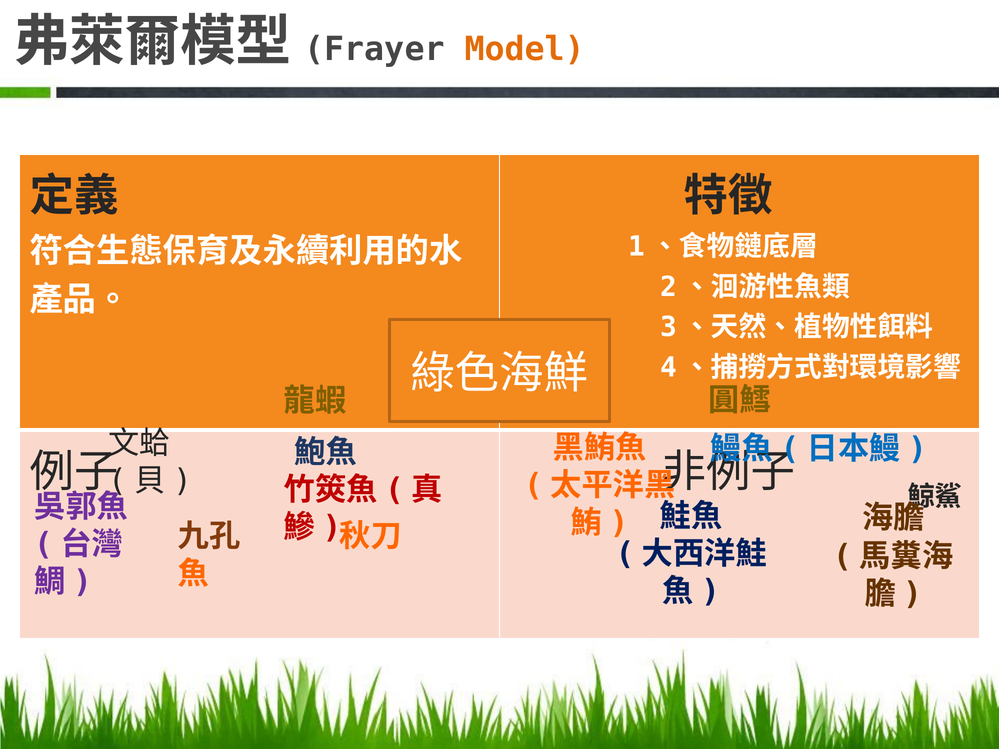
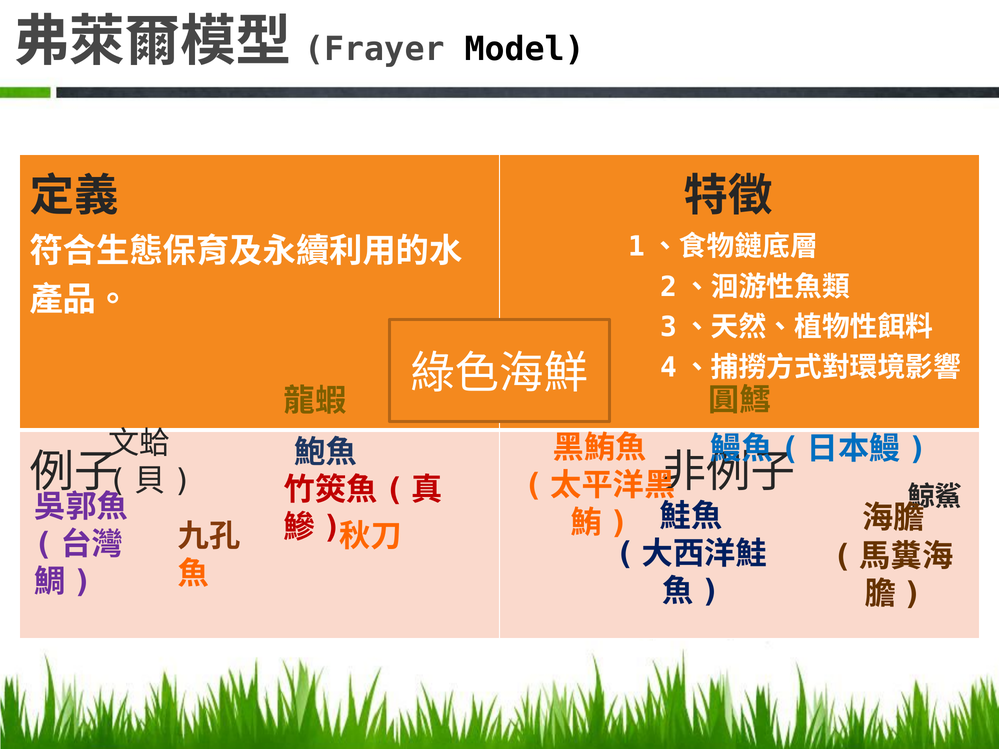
Model colour: orange -> black (525, 49)
